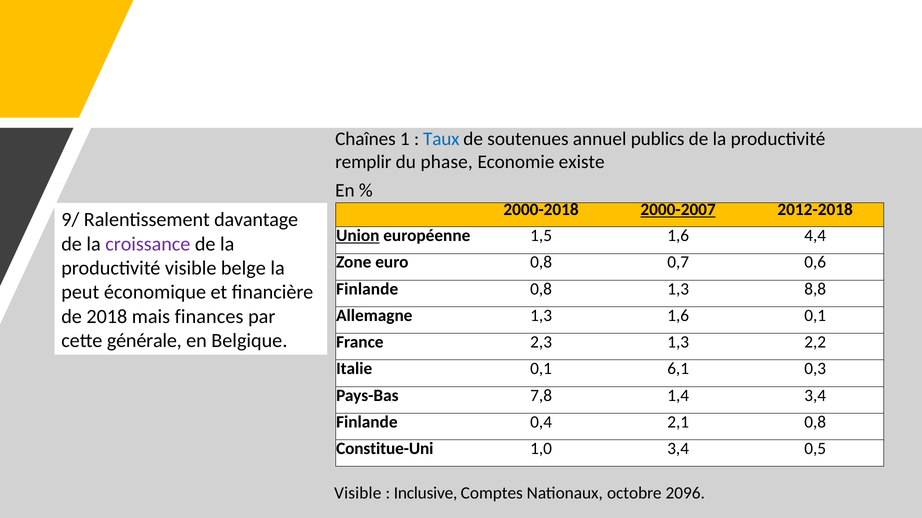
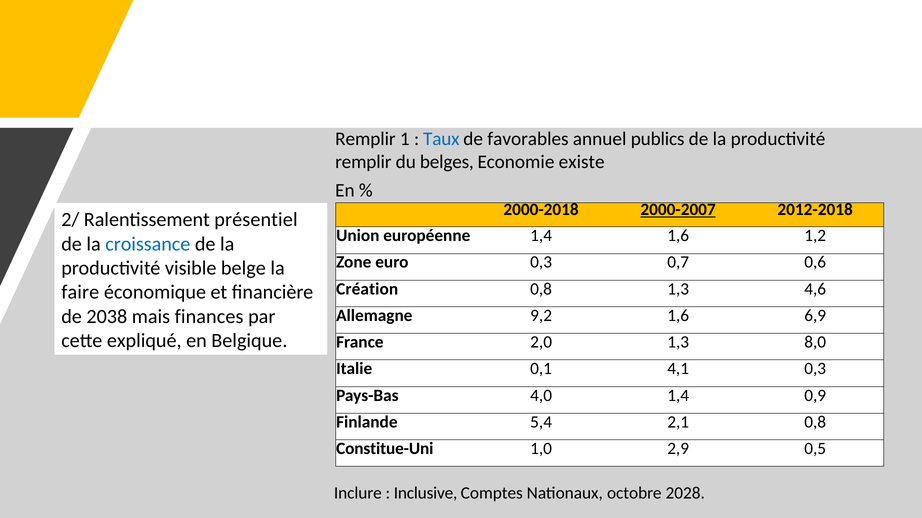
Chaînes: Chaînes -> Remplir (365, 139)
soutenues: soutenues -> favorables (528, 139)
phase: phase -> belges (447, 162)
9/: 9/ -> 2/ (70, 220)
davantage: davantage -> présentiel (256, 220)
Union underline: present -> none (358, 236)
européenne 1,5: 1,5 -> 1,4 (541, 236)
4,4: 4,4 -> 1,2 (815, 236)
croissance colour: purple -> blue (148, 244)
euro 0,8: 0,8 -> 0,3 (541, 263)
Finlande: Finlande -> Création (367, 289)
8,8: 8,8 -> 4,6 (815, 289)
peut: peut -> faire (80, 293)
2018: 2018 -> 2038 (107, 317)
Allemagne 1,3: 1,3 -> 9,2 (541, 316)
1,6 0,1: 0,1 -> 6,9 (815, 316)
générale: générale -> expliqué (144, 341)
2,3: 2,3 -> 2,0 (541, 342)
2,2: 2,2 -> 8,0 (815, 342)
6,1: 6,1 -> 4,1 (678, 369)
7,8: 7,8 -> 4,0 (541, 396)
1,4 3,4: 3,4 -> 0,9 (815, 396)
0,4: 0,4 -> 5,4 (541, 422)
1,0 3,4: 3,4 -> 2,9 (678, 449)
Visible: Visible -> Inclure (358, 494)
2096: 2096 -> 2028 (685, 494)
